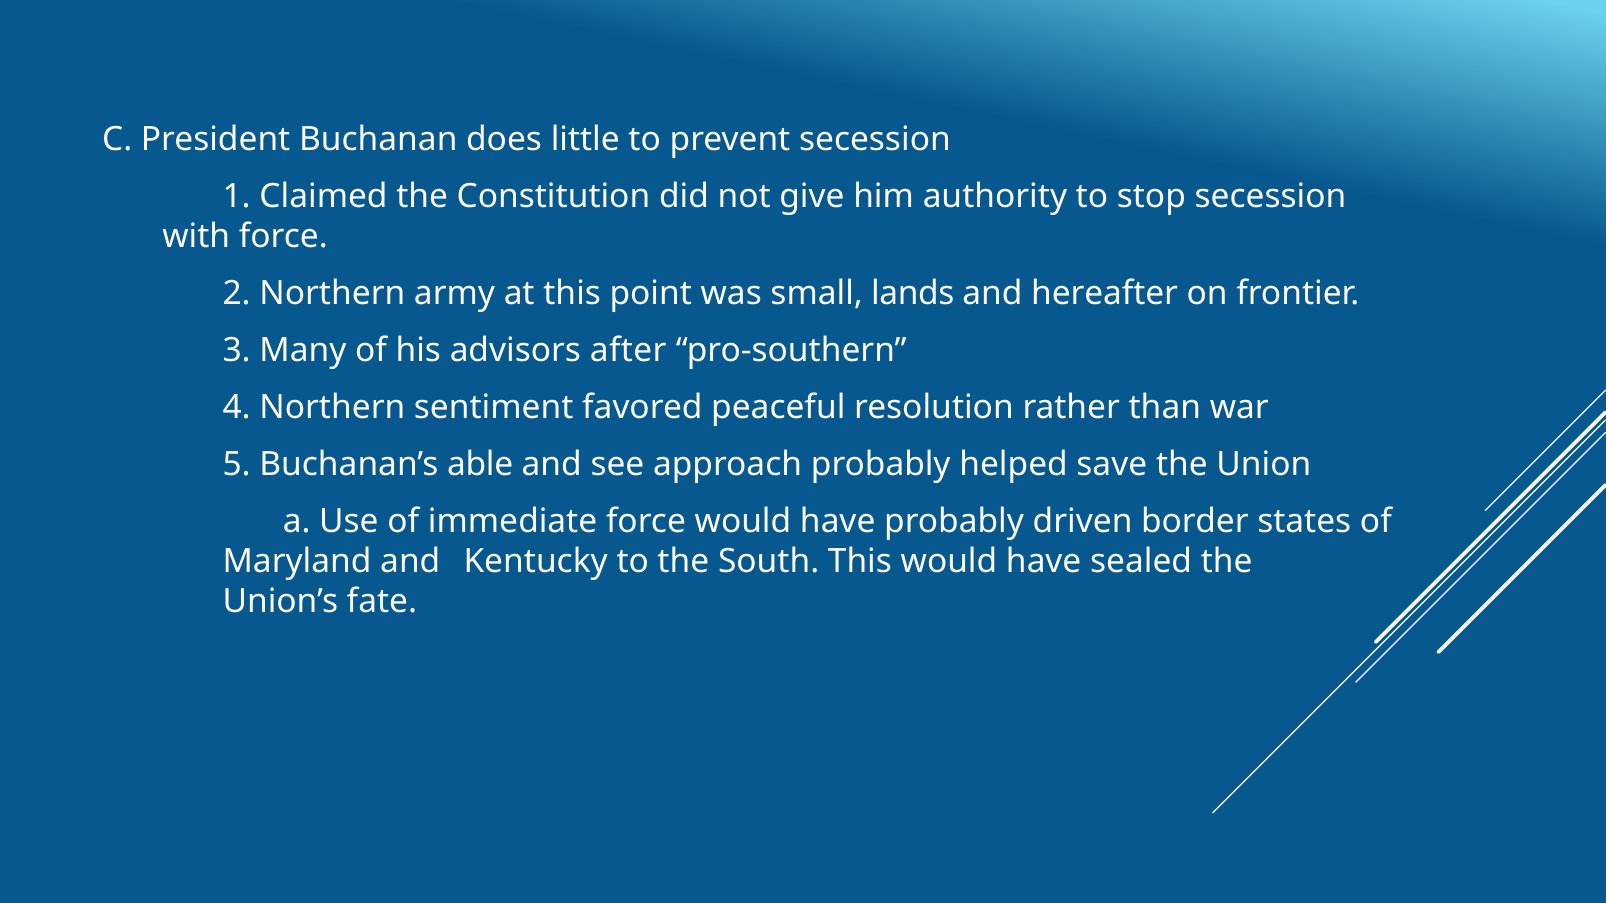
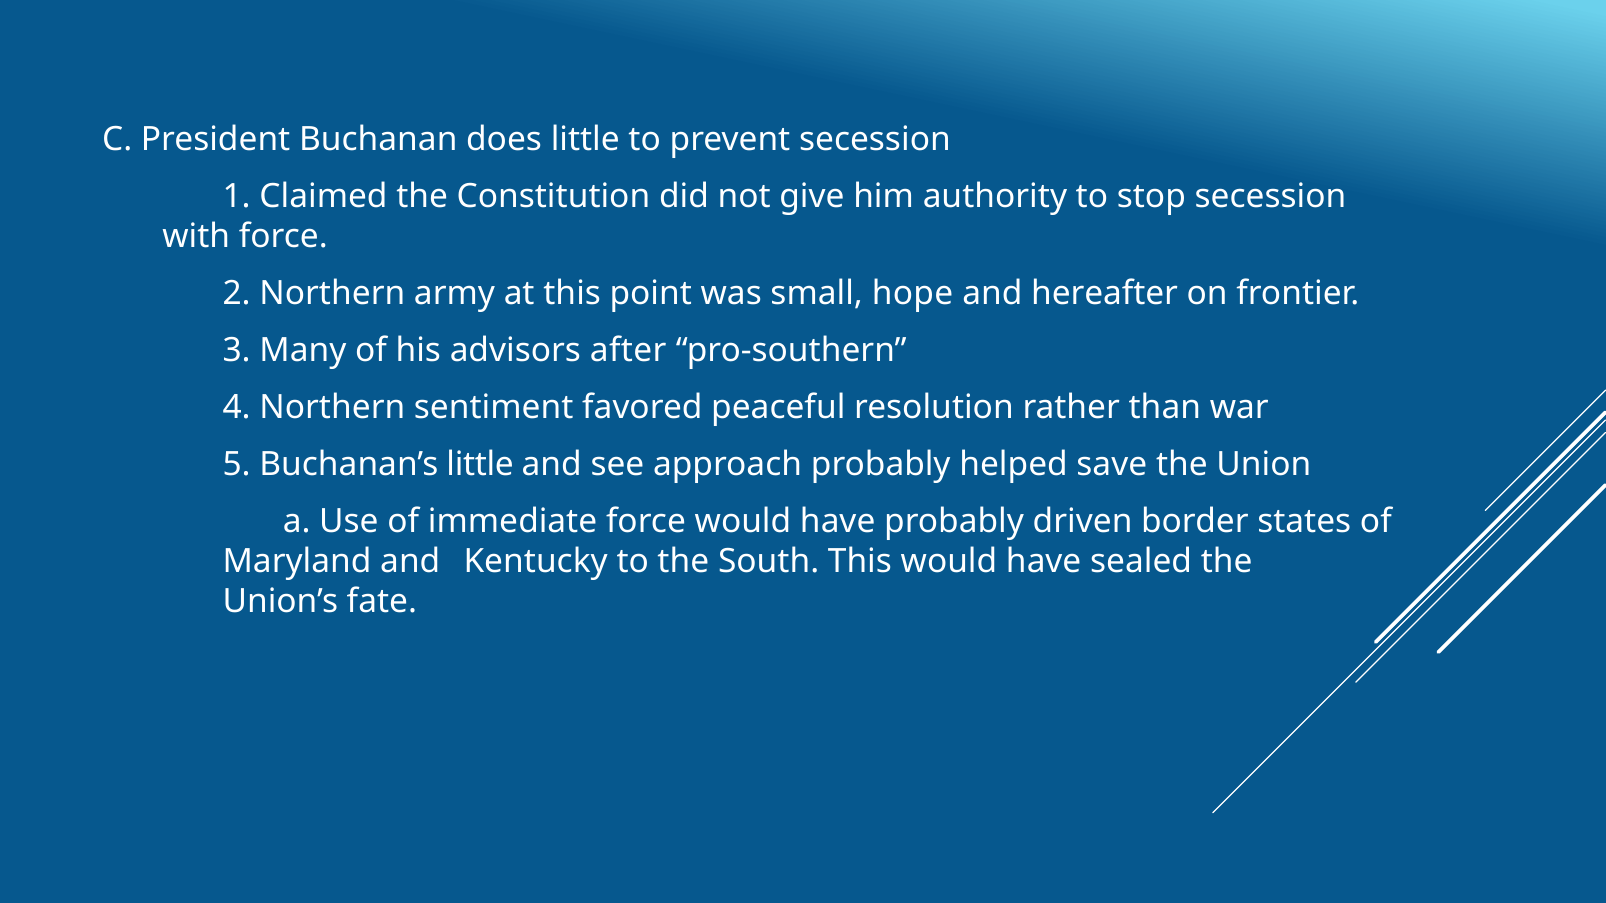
lands: lands -> hope (912, 294)
Buchanan’s able: able -> little (480, 465)
